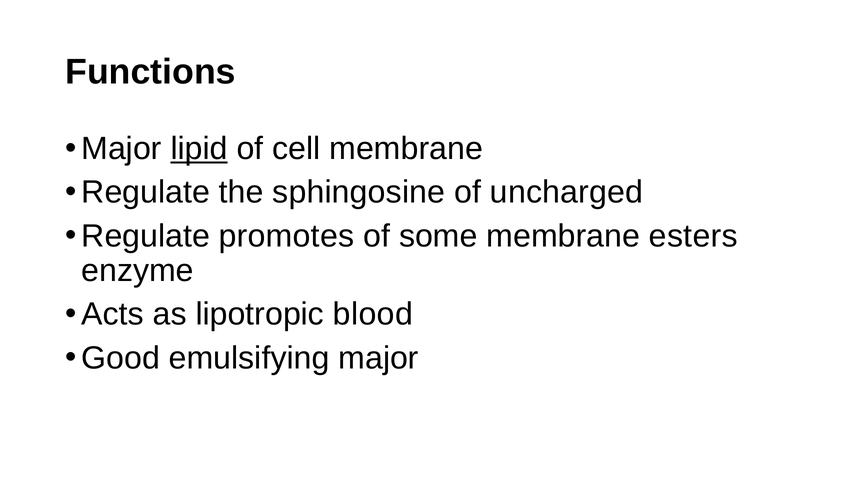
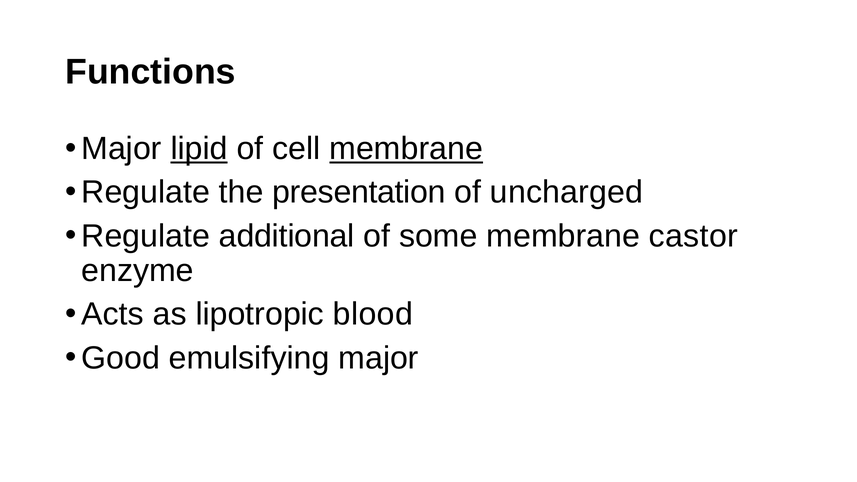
membrane underline: none -> present (406, 149)
sphingosine: sphingosine -> presentation (359, 192)
promotes: promotes -> additional (287, 236)
esters: esters -> castor (693, 236)
